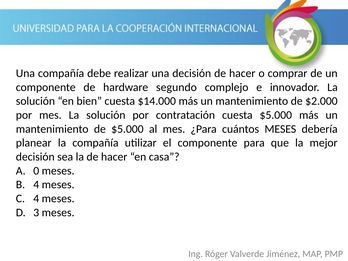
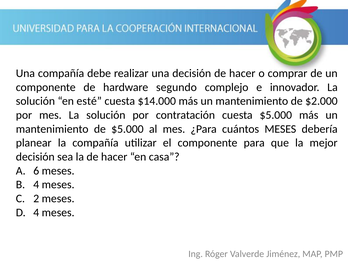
bien: bien -> esté (89, 101)
0: 0 -> 6 (36, 171)
4: 4 -> 2 (36, 199)
3: 3 -> 4 (36, 212)
